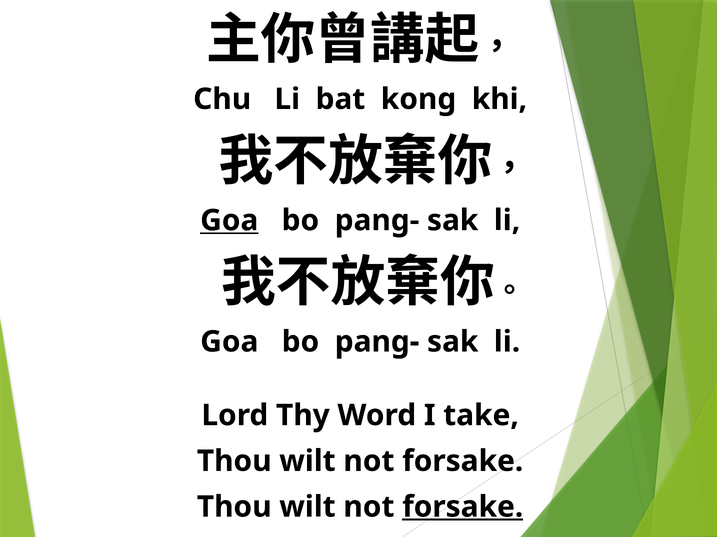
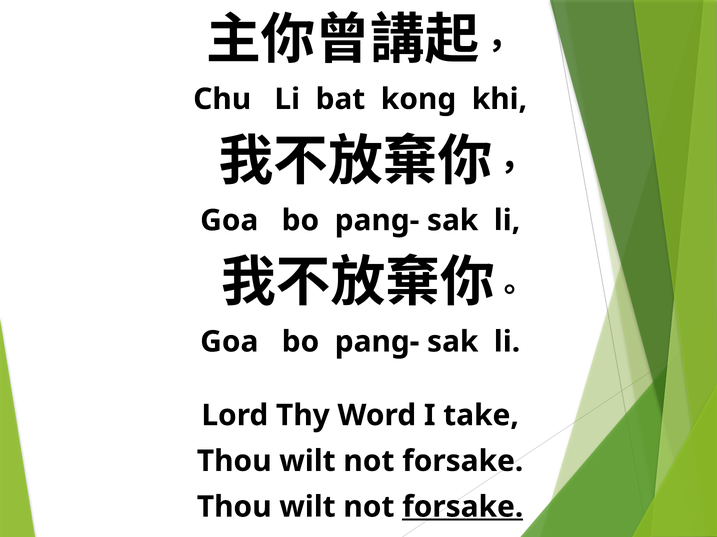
Goa underline: present -> none (229, 221)
